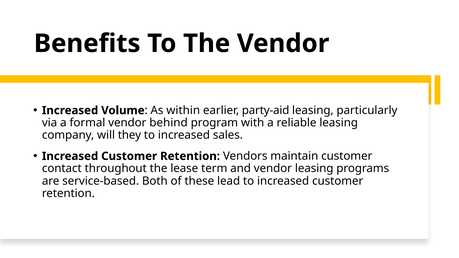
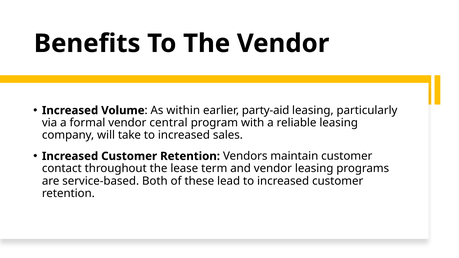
behind: behind -> central (169, 123)
they: they -> take (129, 135)
